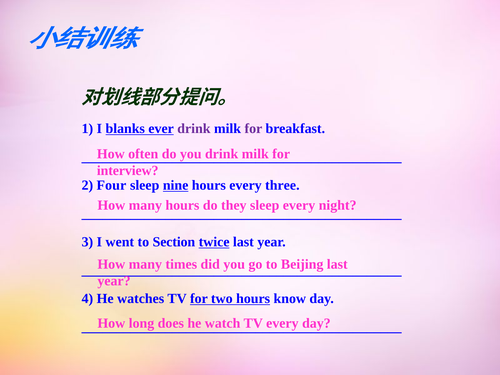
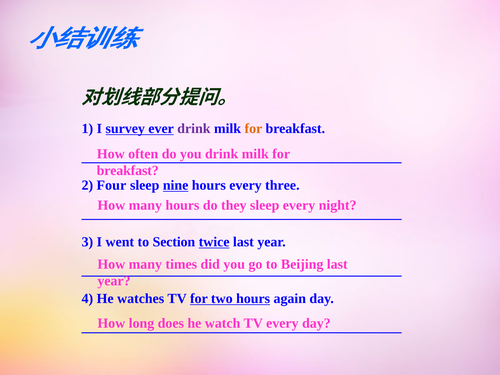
blanks: blanks -> survey (125, 129)
for colour: purple -> orange (253, 129)
interview: interview -> breakfast (128, 171)
know: know -> again (290, 299)
